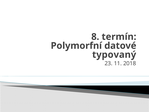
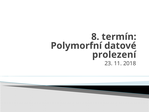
typovaný: typovaný -> prolezení (114, 55)
